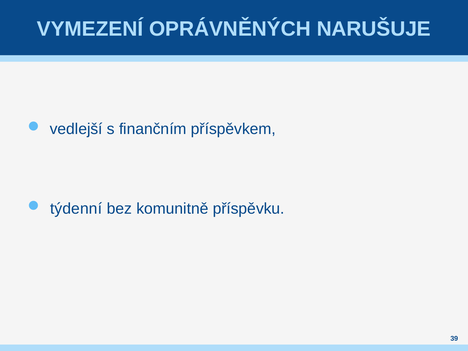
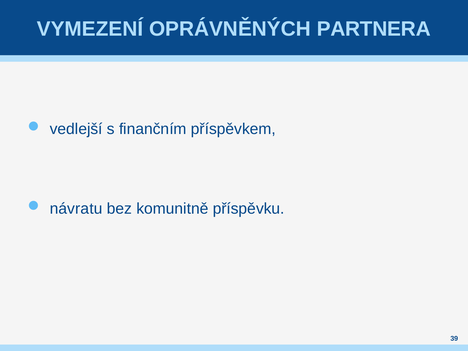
NARUŠUJE: NARUŠUJE -> PARTNERA (374, 29)
týdenní: týdenní -> návratu (76, 209)
